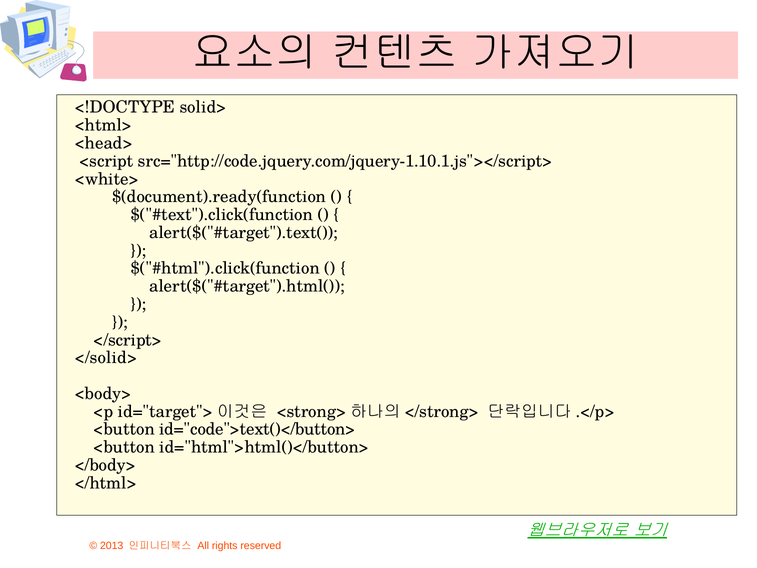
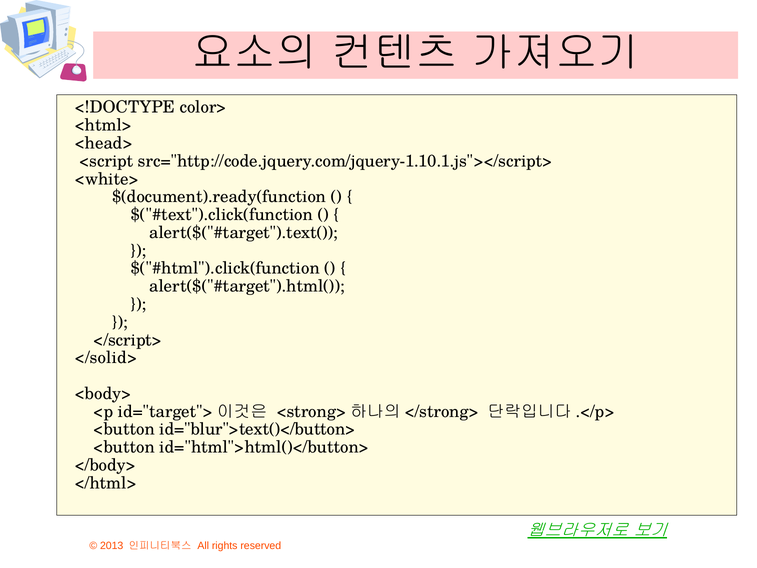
solid>: solid> -> color> (203, 107)
id="code">text()</button>: id="code">text()</button> -> id="blur">text()</button> (257, 429)
